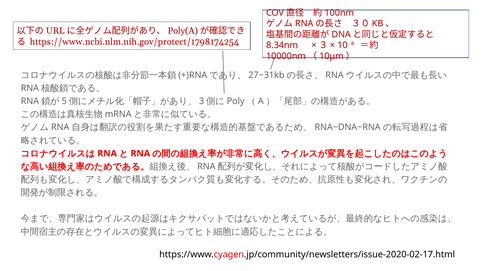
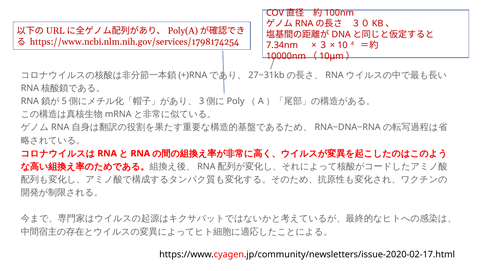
https://www.ncbi.nlm.nih.gov/protect/1798174254: https://www.ncbi.nlm.nih.gov/protect/1798174254 -> https://www.ncbi.nlm.nih.gov/services/1798174254 (135, 42)
8.34nm: 8.34nm -> 7.34nm (282, 45)
